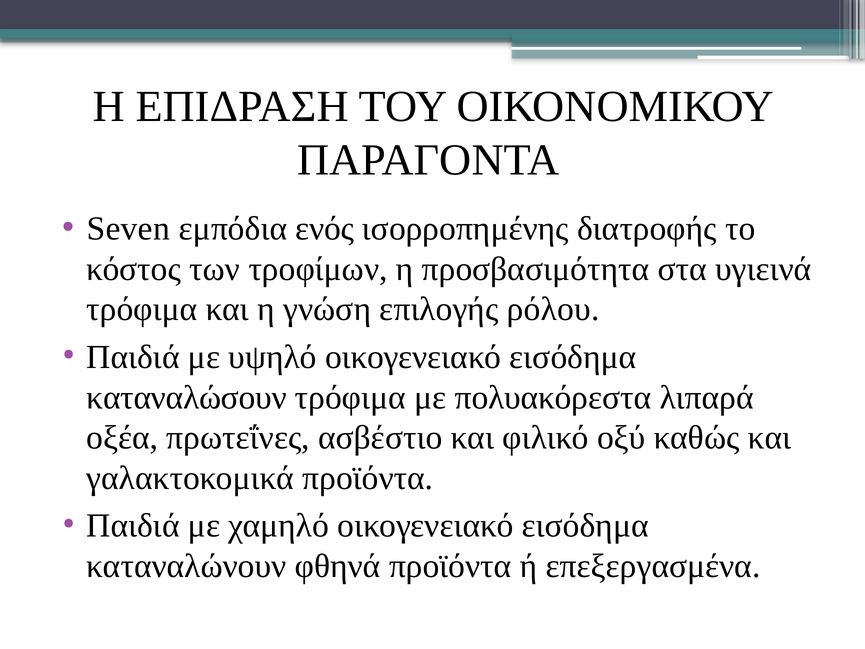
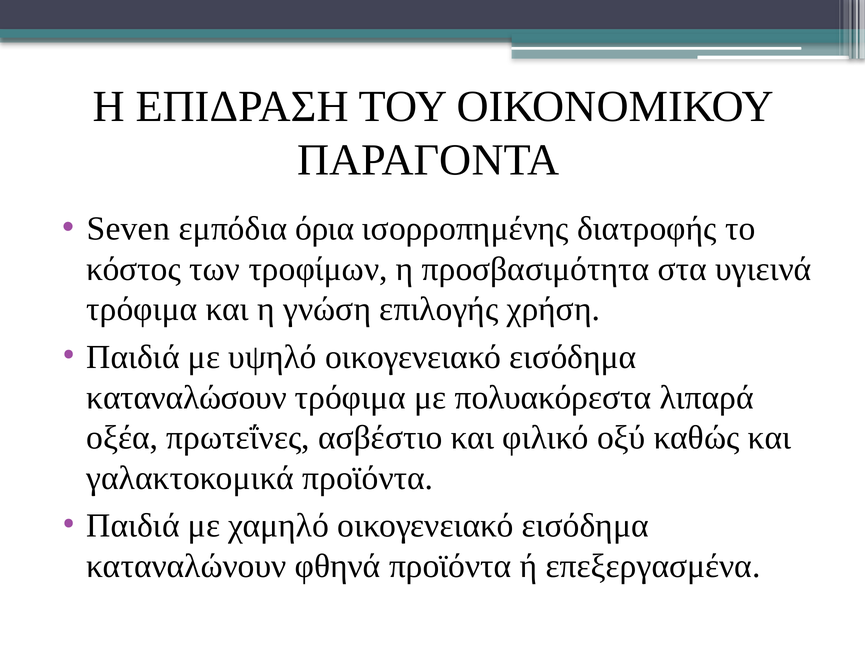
ενός: ενός -> όρια (325, 228)
ρόλου: ρόλου -> χρήση (553, 309)
